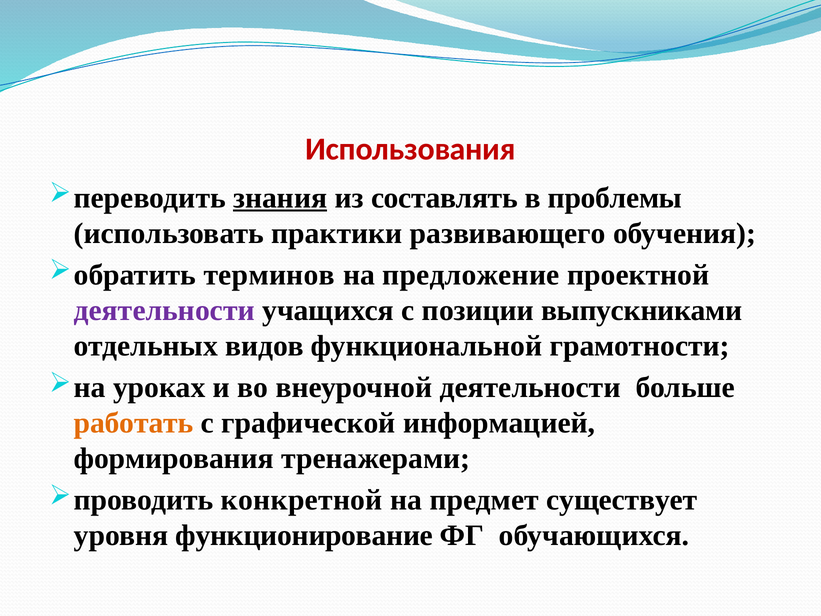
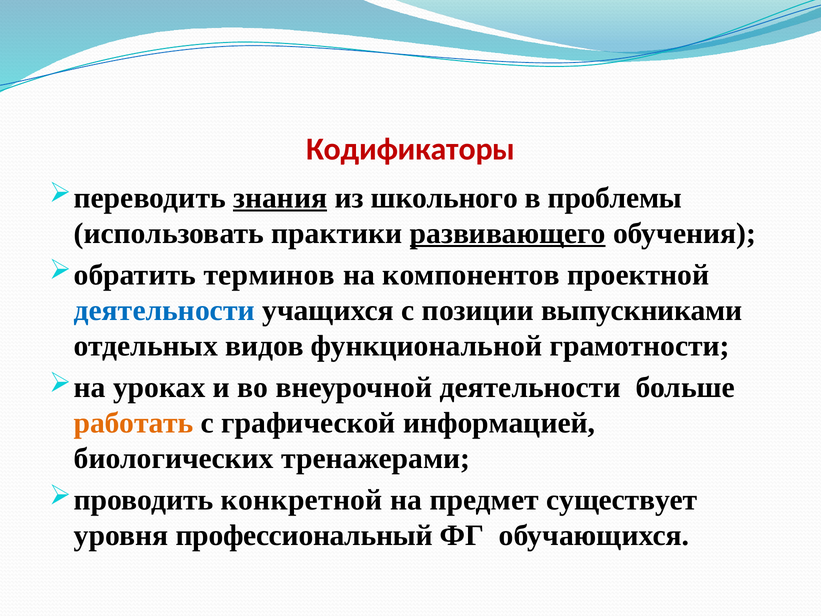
Использования: Использования -> Кодификаторы (411, 149)
составлять: составлять -> школьного (444, 198)
развивающего underline: none -> present (508, 233)
предложение: предложение -> компонентов (471, 275)
деятельности colour: purple -> blue (164, 310)
формирования: формирования -> биологических (174, 458)
функционирование: функционирование -> профессиональный (304, 535)
